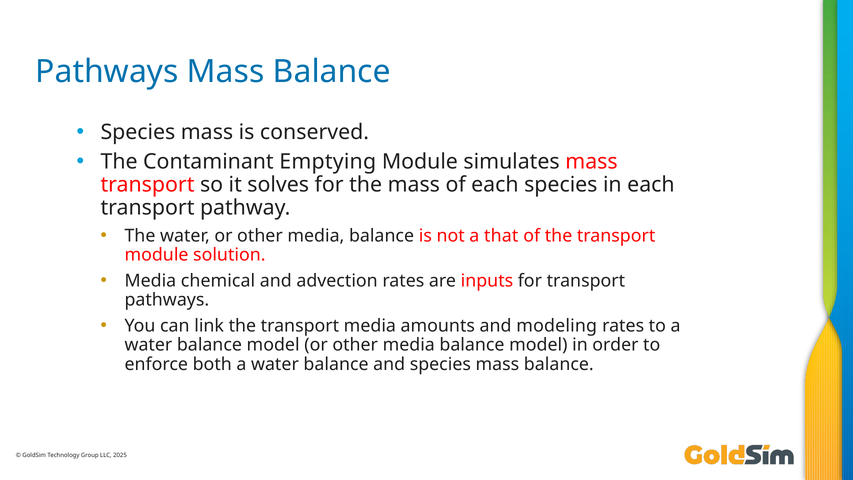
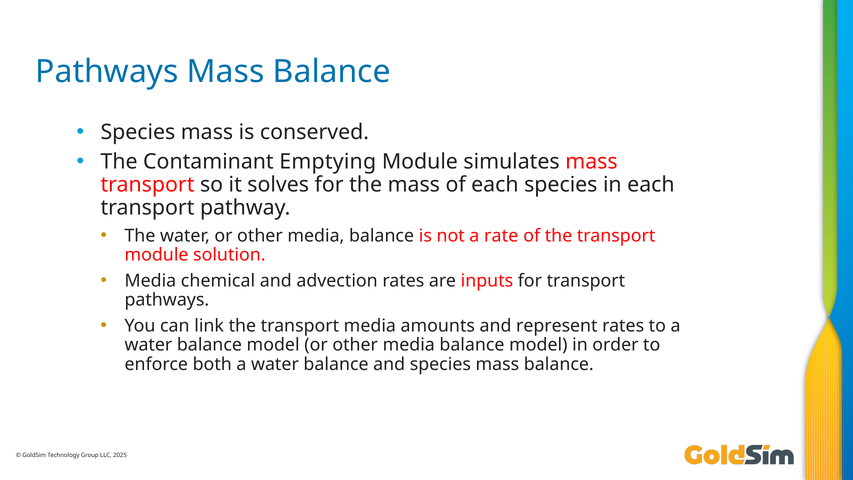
that: that -> rate (501, 236)
modeling: modeling -> represent (557, 326)
